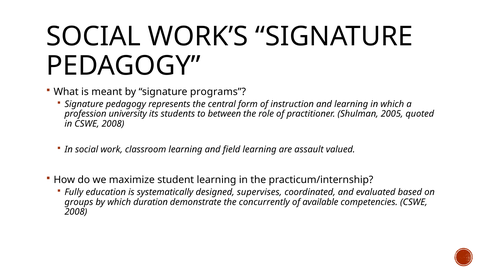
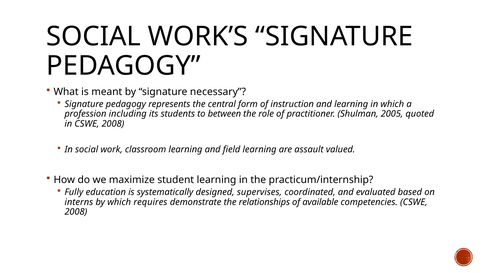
programs: programs -> necessary (218, 92)
university: university -> including (128, 114)
groups: groups -> interns (79, 202)
duration: duration -> requires (150, 202)
concurrently: concurrently -> relationships (264, 202)
